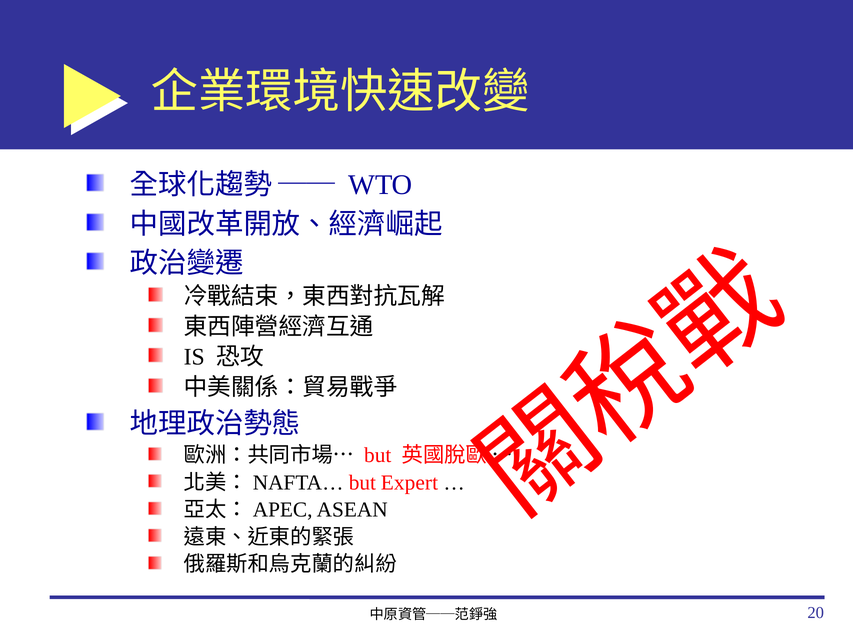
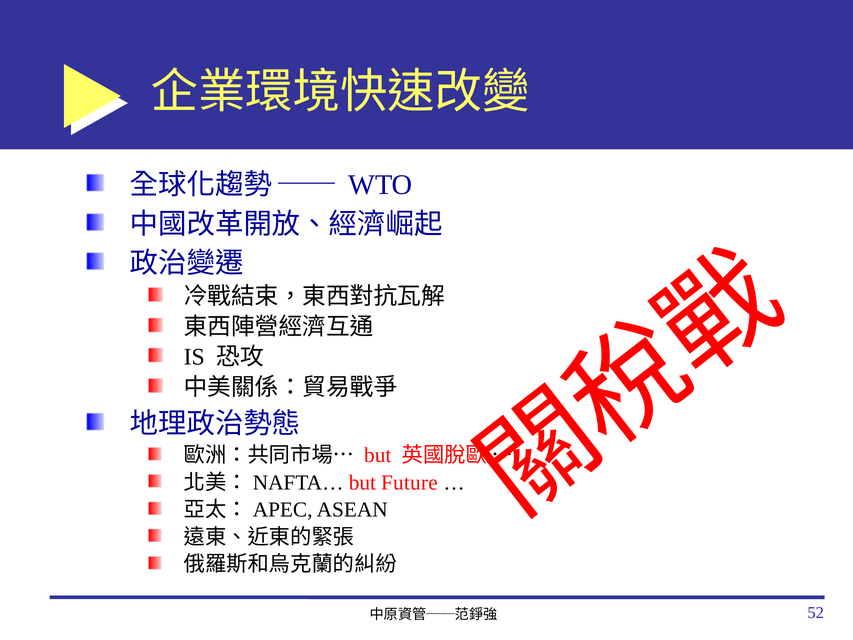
Expert: Expert -> Future (409, 482)
20: 20 -> 52 (816, 612)
